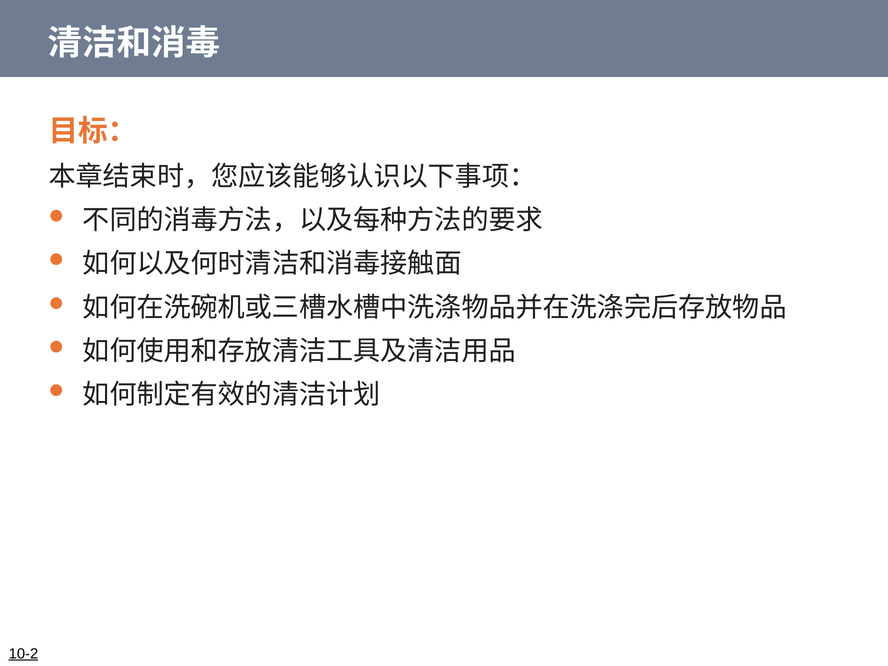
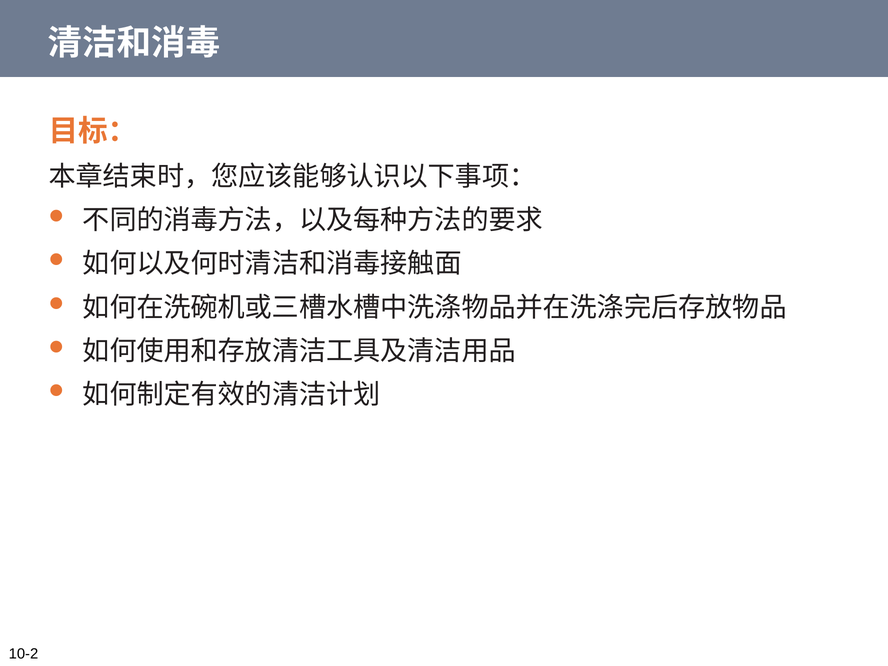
10-2 underline: present -> none (23, 654)
